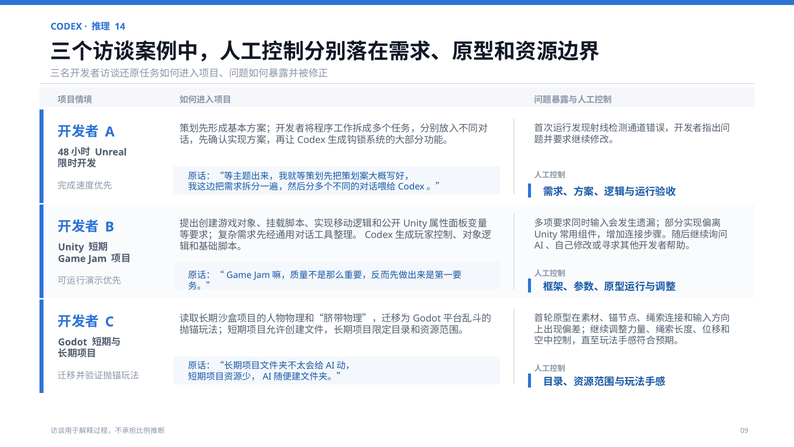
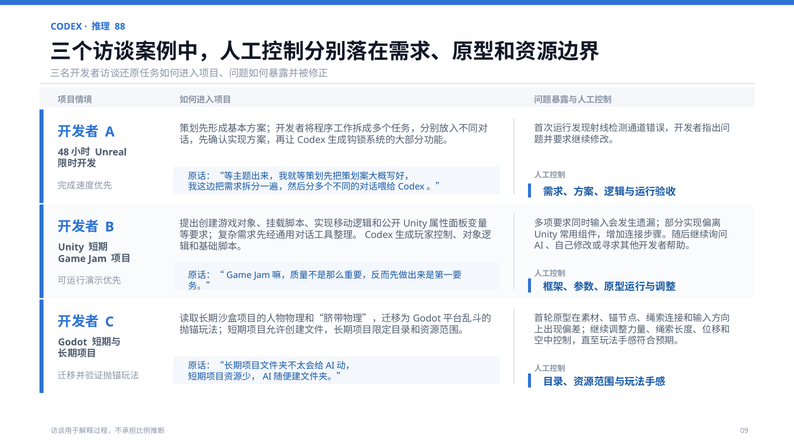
14: 14 -> 88 (120, 27)
